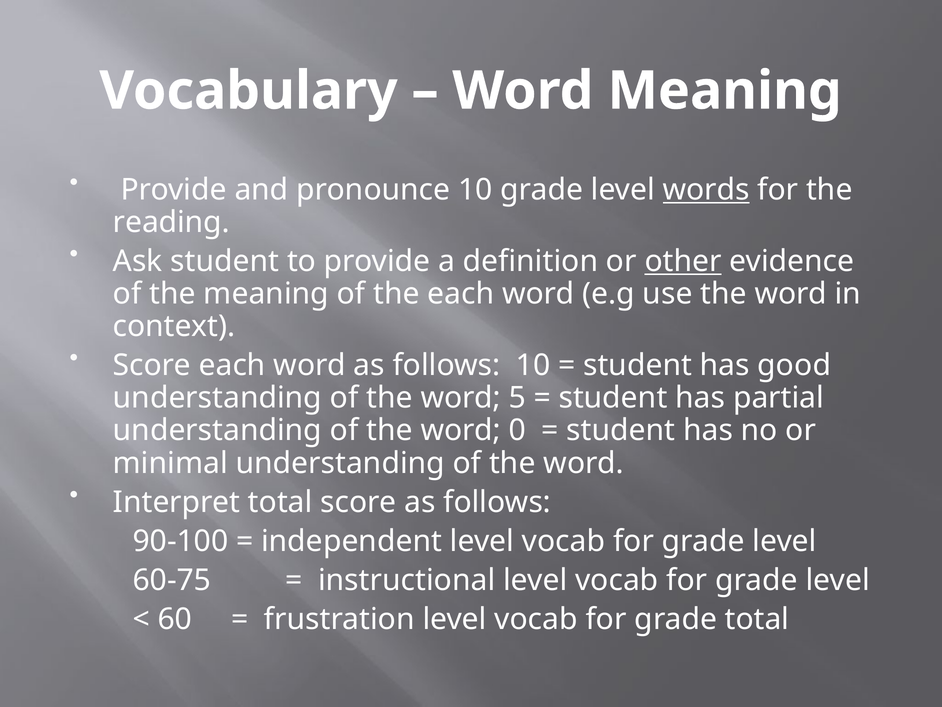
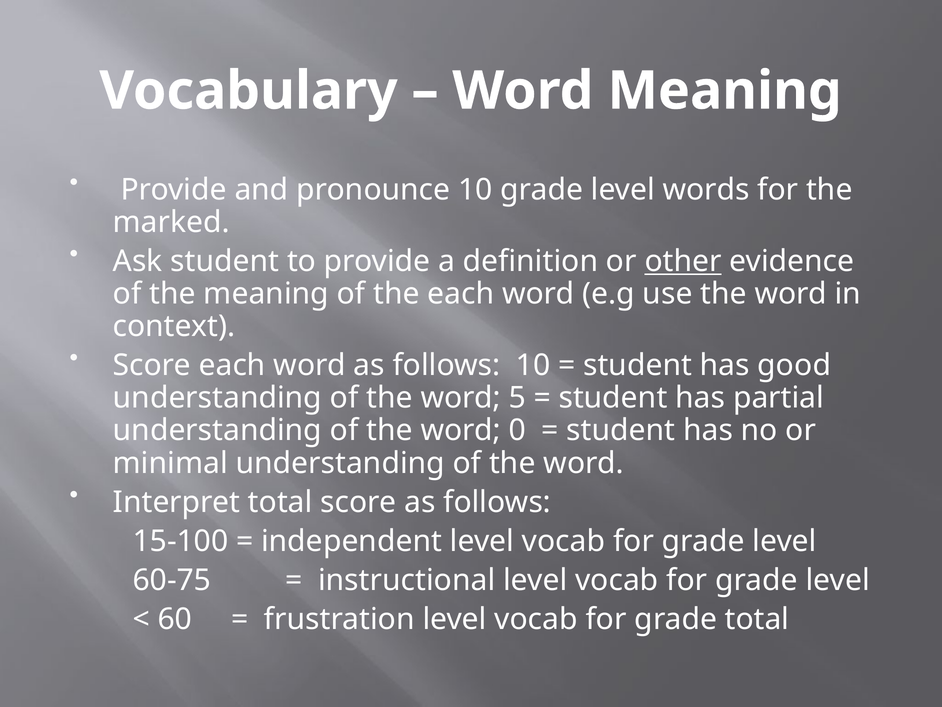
words underline: present -> none (706, 190)
reading: reading -> marked (171, 222)
90-100: 90-100 -> 15-100 (181, 541)
